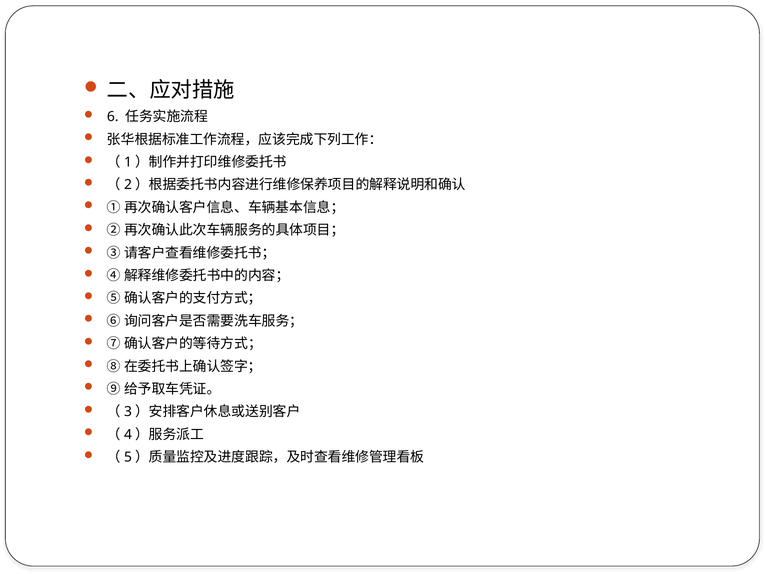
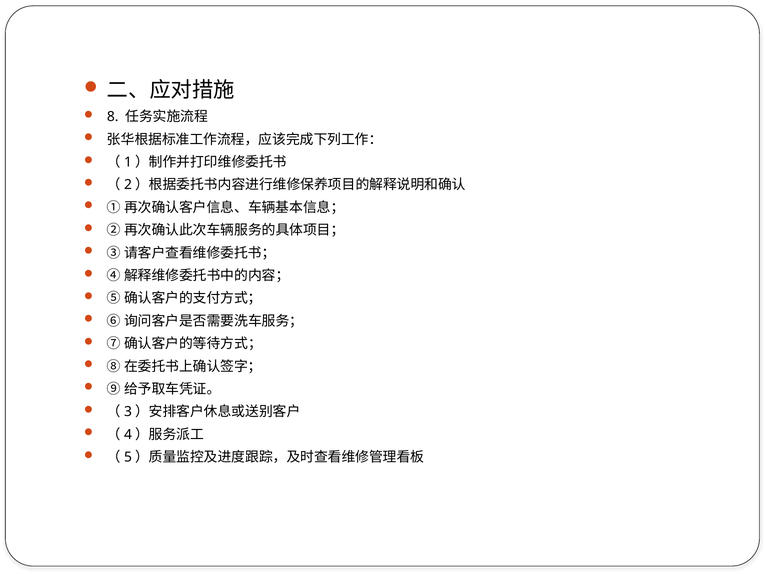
6: 6 -> 8 (113, 117)
